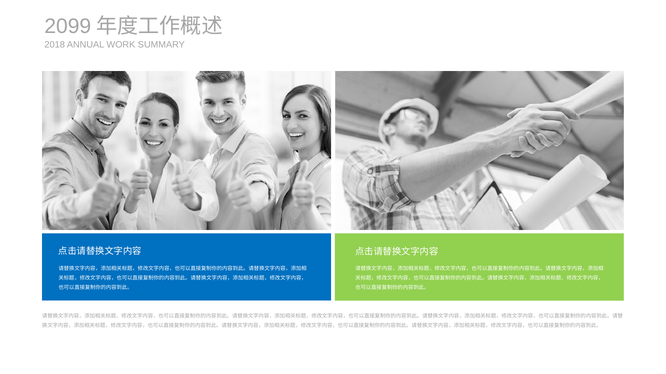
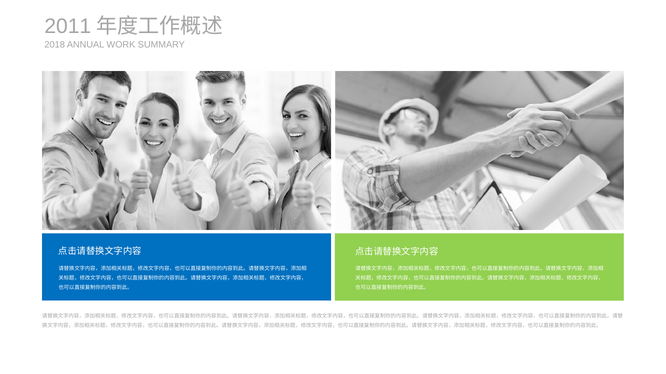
2099: 2099 -> 2011 (68, 26)
